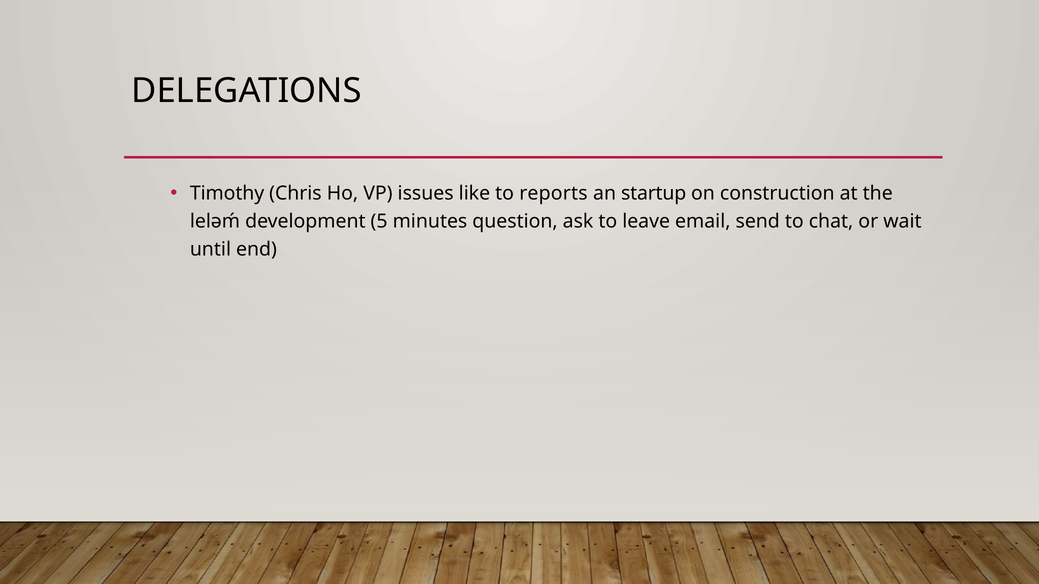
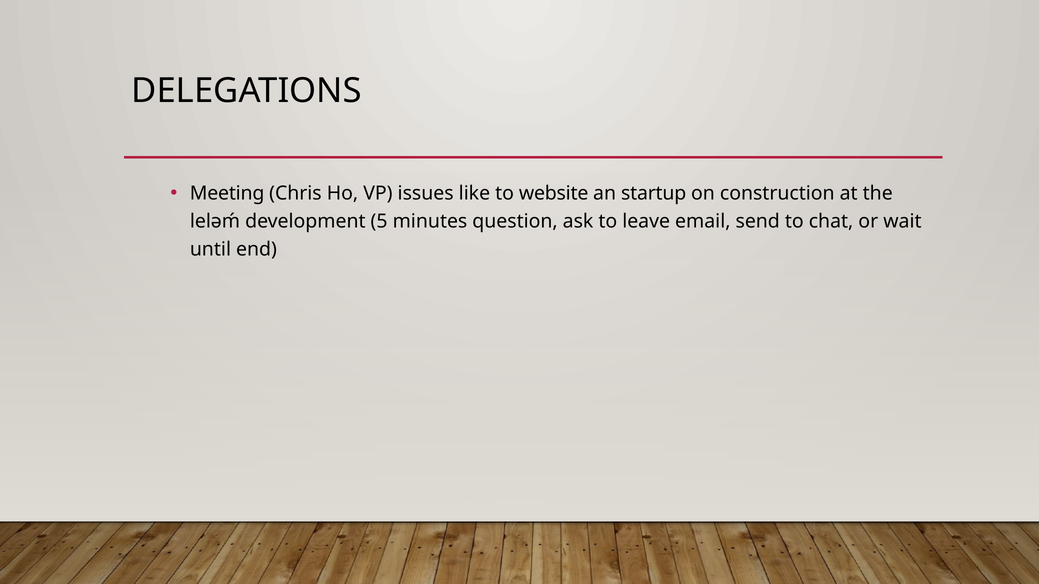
Timothy: Timothy -> Meeting (227, 193)
reports: reports -> website (554, 193)
